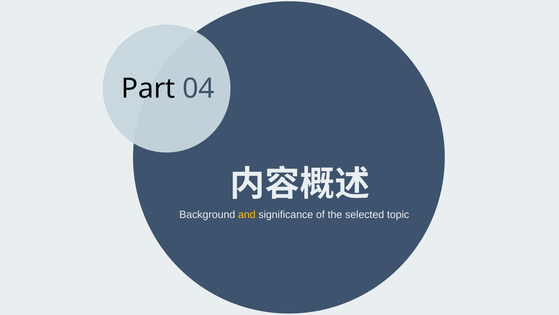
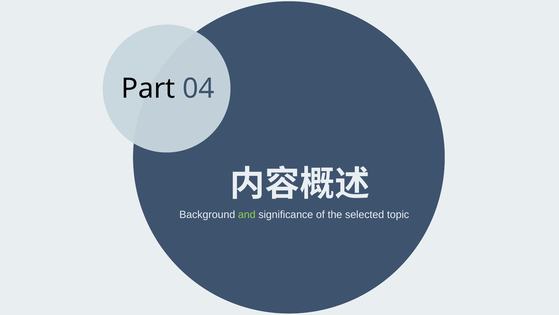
and colour: yellow -> light green (247, 214)
